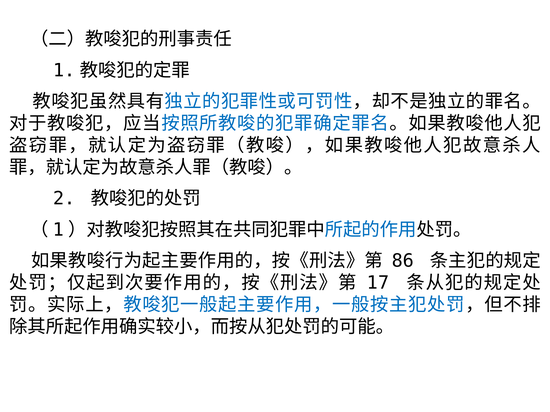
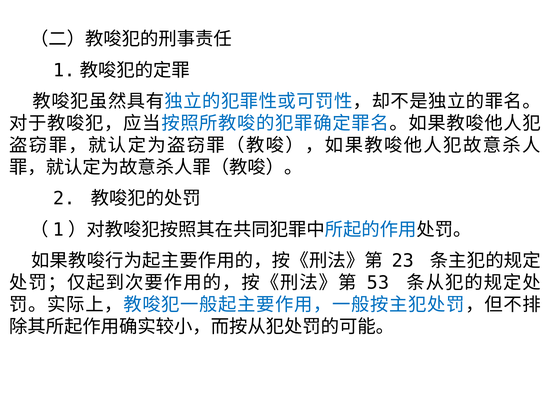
86: 86 -> 23 (403, 261)
17: 17 -> 53 (378, 283)
